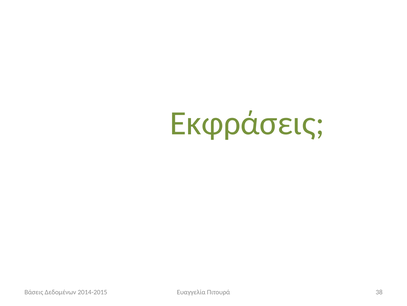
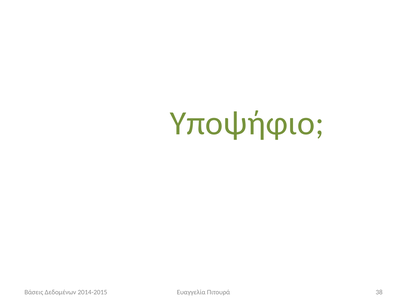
Εκφράσεις: Εκφράσεις -> Υποψήφιο (247, 123)
